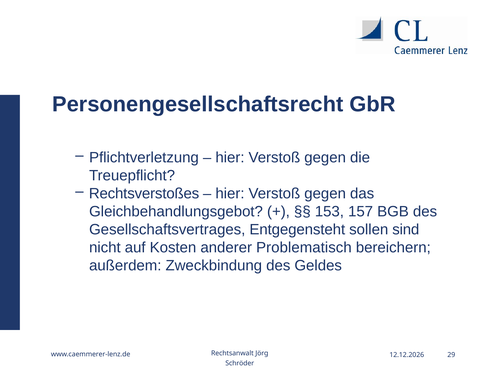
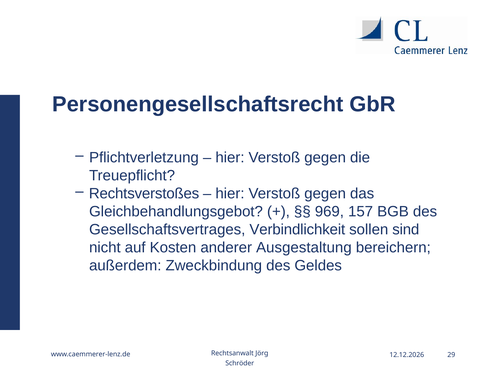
153: 153 -> 969 (329, 212)
Entgegensteht: Entgegensteht -> Verbindlichkeit (297, 230)
Problematisch: Problematisch -> Ausgestaltung (304, 248)
